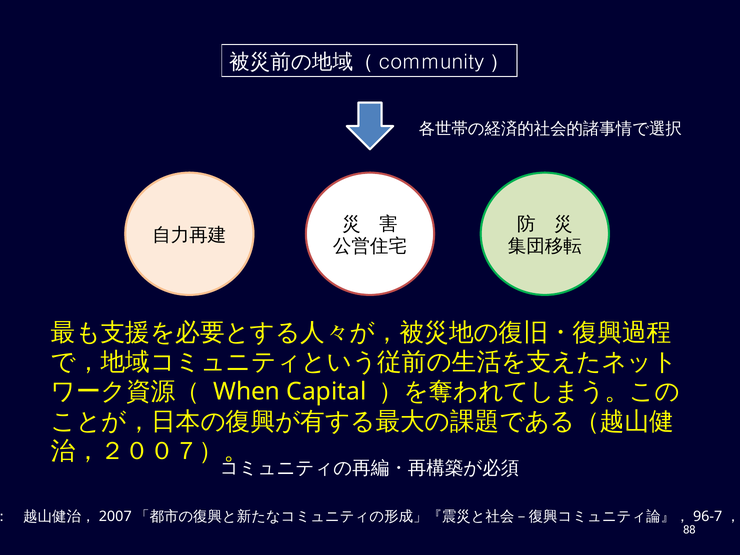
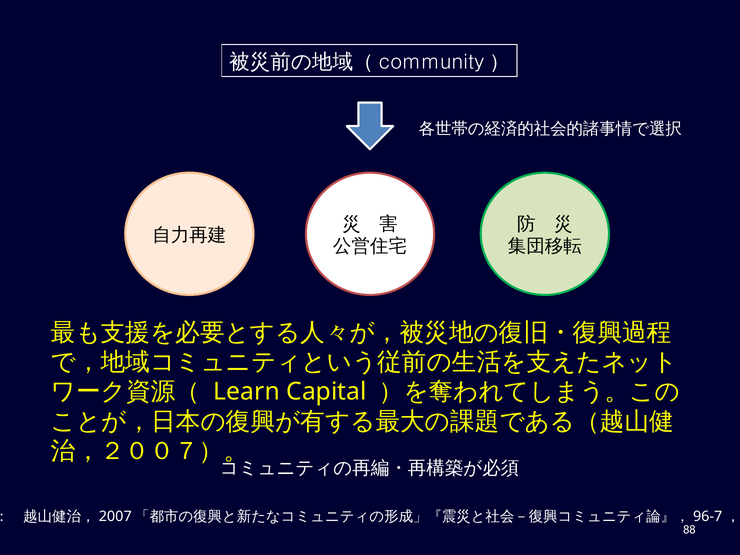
When: When -> Learn (247, 392)
